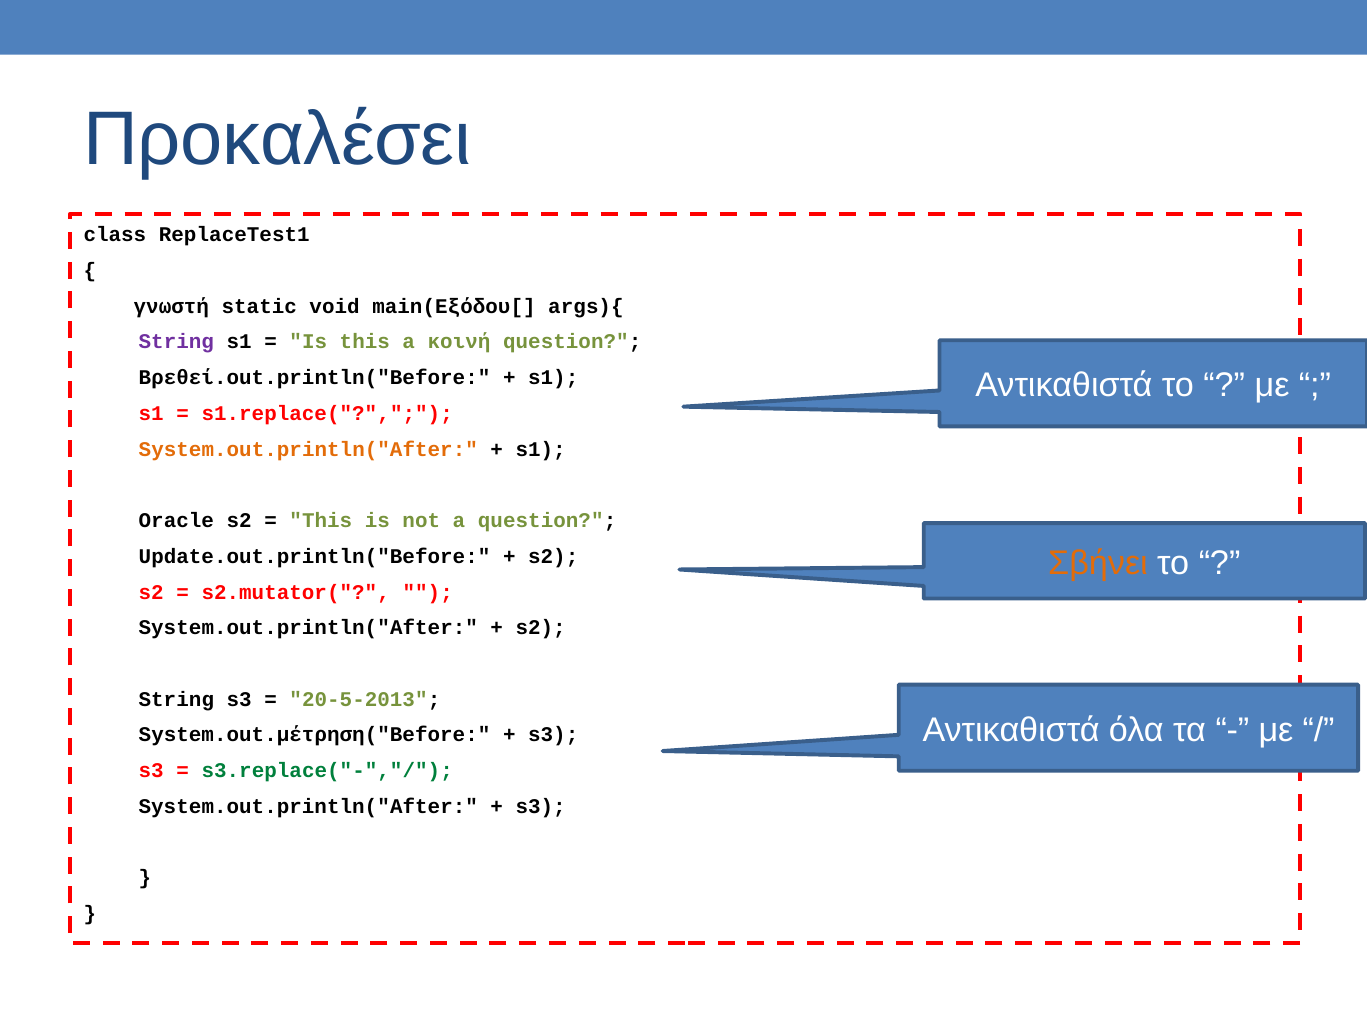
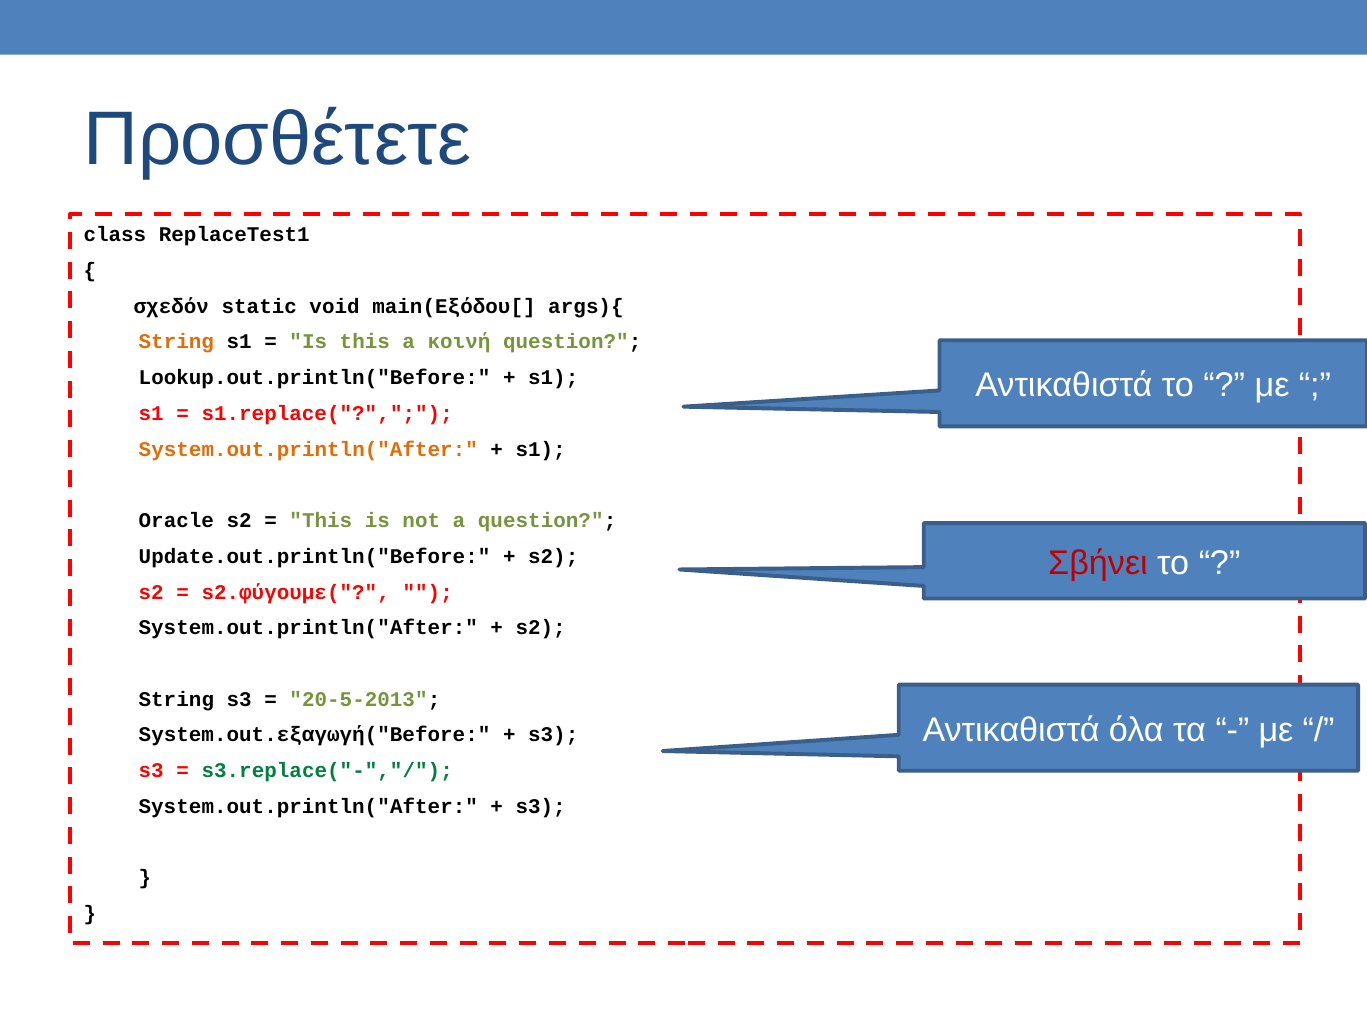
Προκαλέσει: Προκαλέσει -> Προσθέτετε (277, 140)
γνωστή: γνωστή -> σχεδόν (171, 306)
String colour: purple -> orange (176, 342)
Βρεθεί.out.println("Before: Βρεθεί.out.println("Before -> Lookup.out.println("Before (315, 378)
Σβήνει colour: orange -> red (1098, 563)
s2.mutator(: s2.mutator( -> s2.φύγουμε( (296, 592)
System.out.μέτρηση("Before: System.out.μέτρηση("Before -> System.out.εξαγωγή("Before (315, 735)
